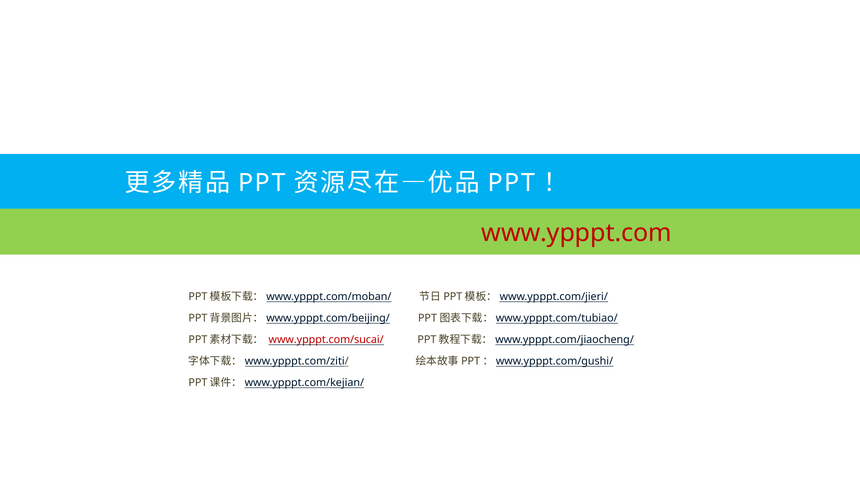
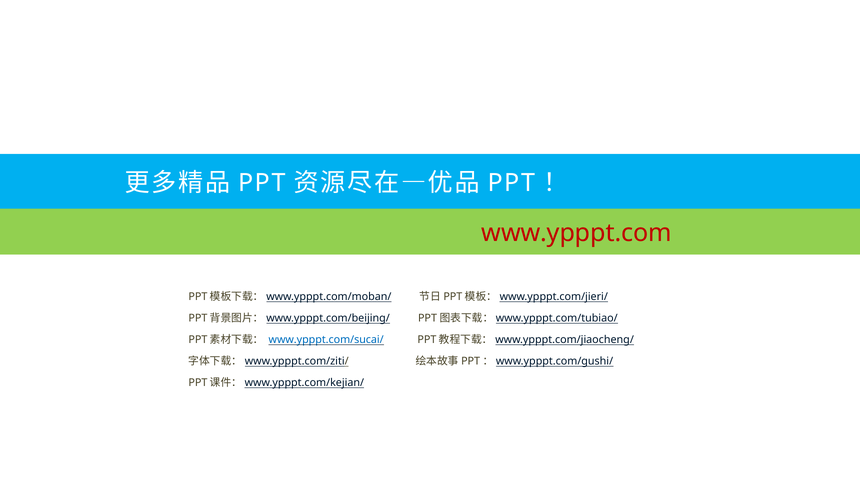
www.ypppt.com/sucai/ colour: red -> blue (326, 340)
